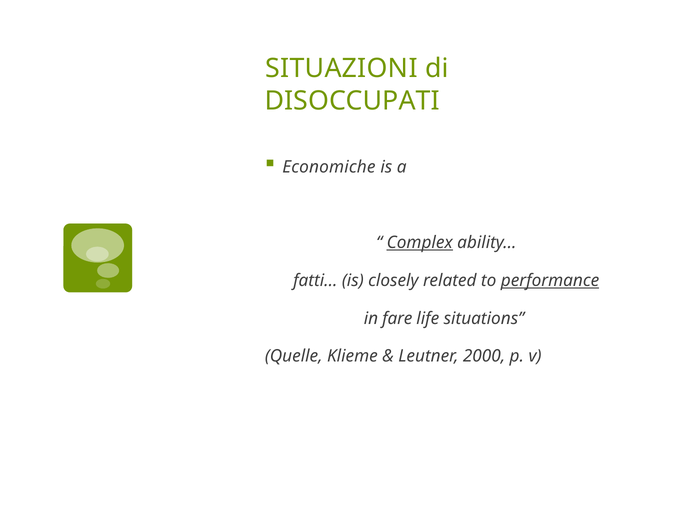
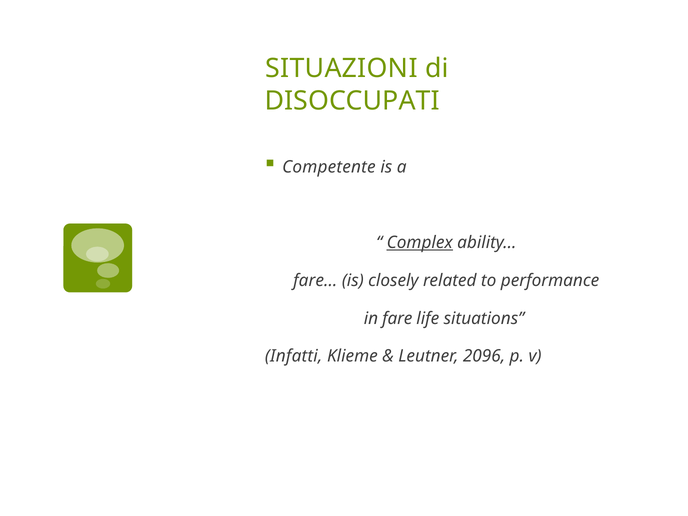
Economiche: Economiche -> Competente (329, 167)
fatti…: fatti… -> fare… (315, 281)
performance underline: present -> none (550, 281)
Quelle: Quelle -> Infatti (294, 356)
2000: 2000 -> 2096 (484, 356)
